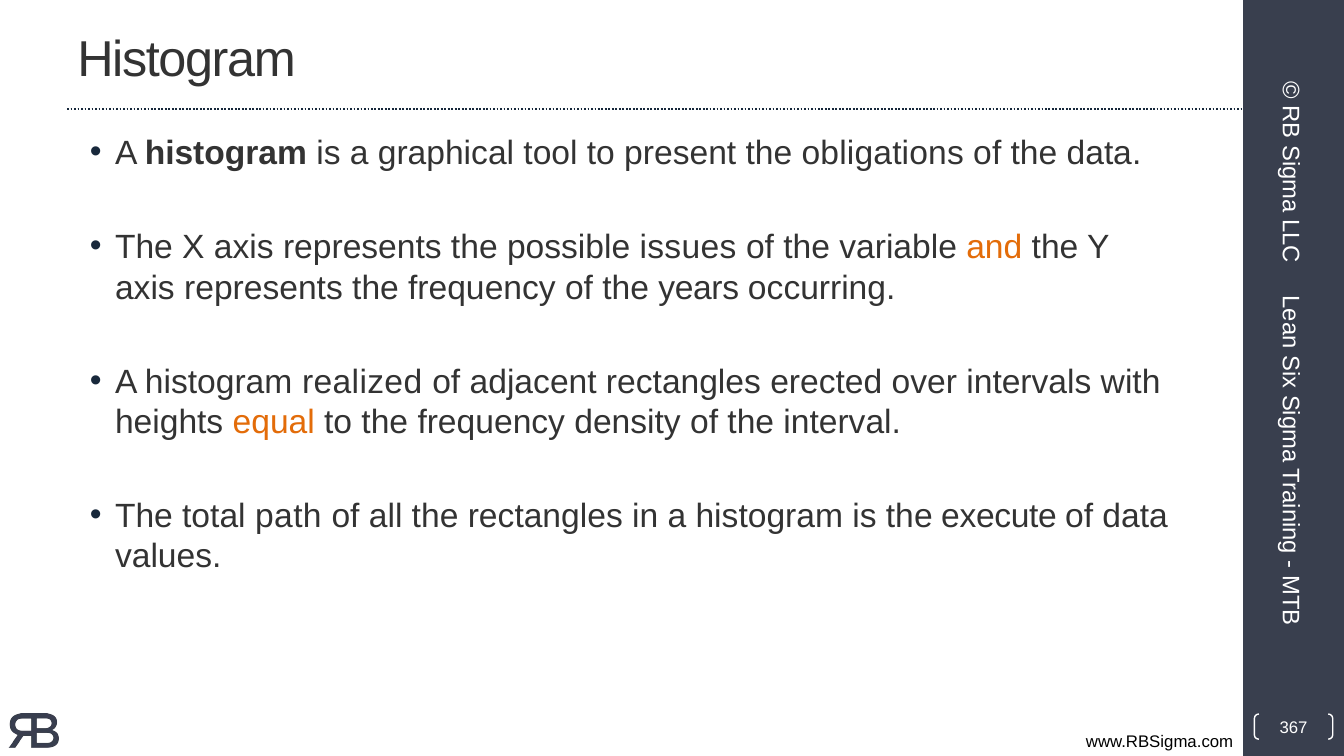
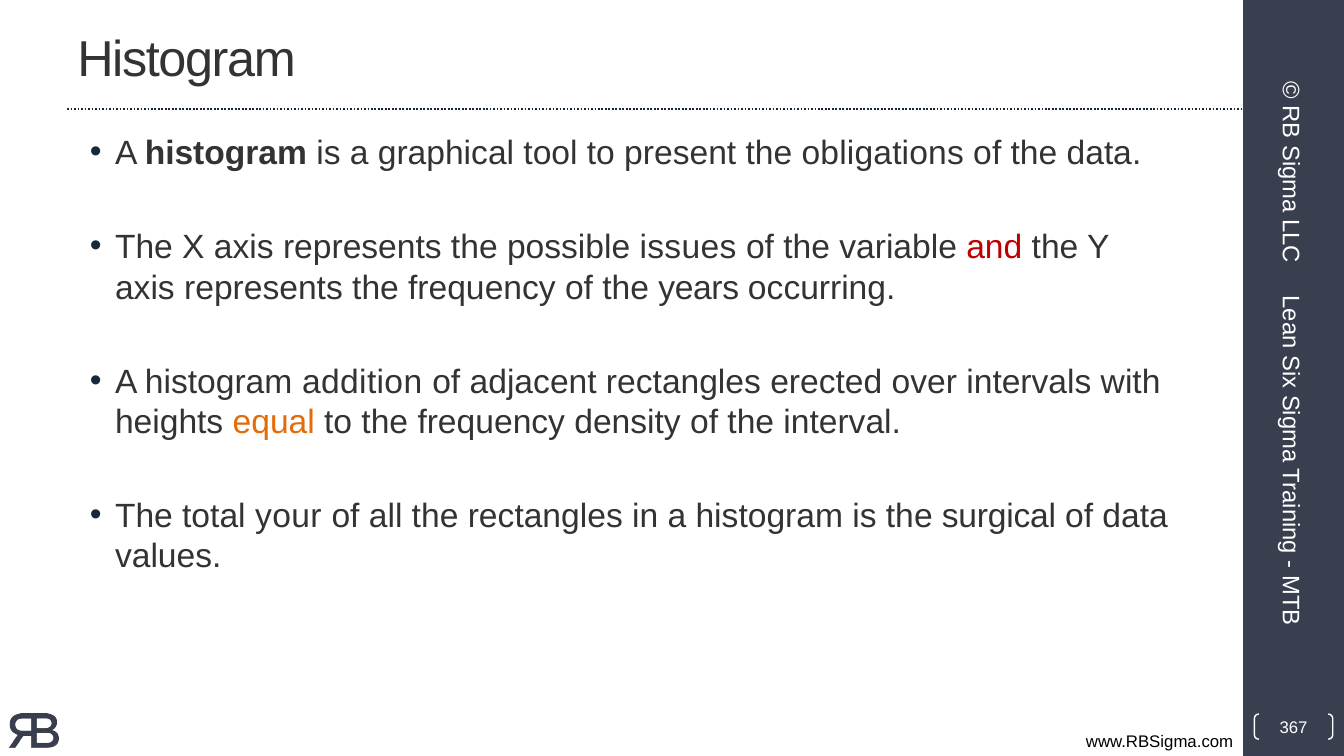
and colour: orange -> red (994, 248)
realized: realized -> addition (362, 382)
path: path -> your (288, 516)
execute: execute -> surgical (999, 516)
